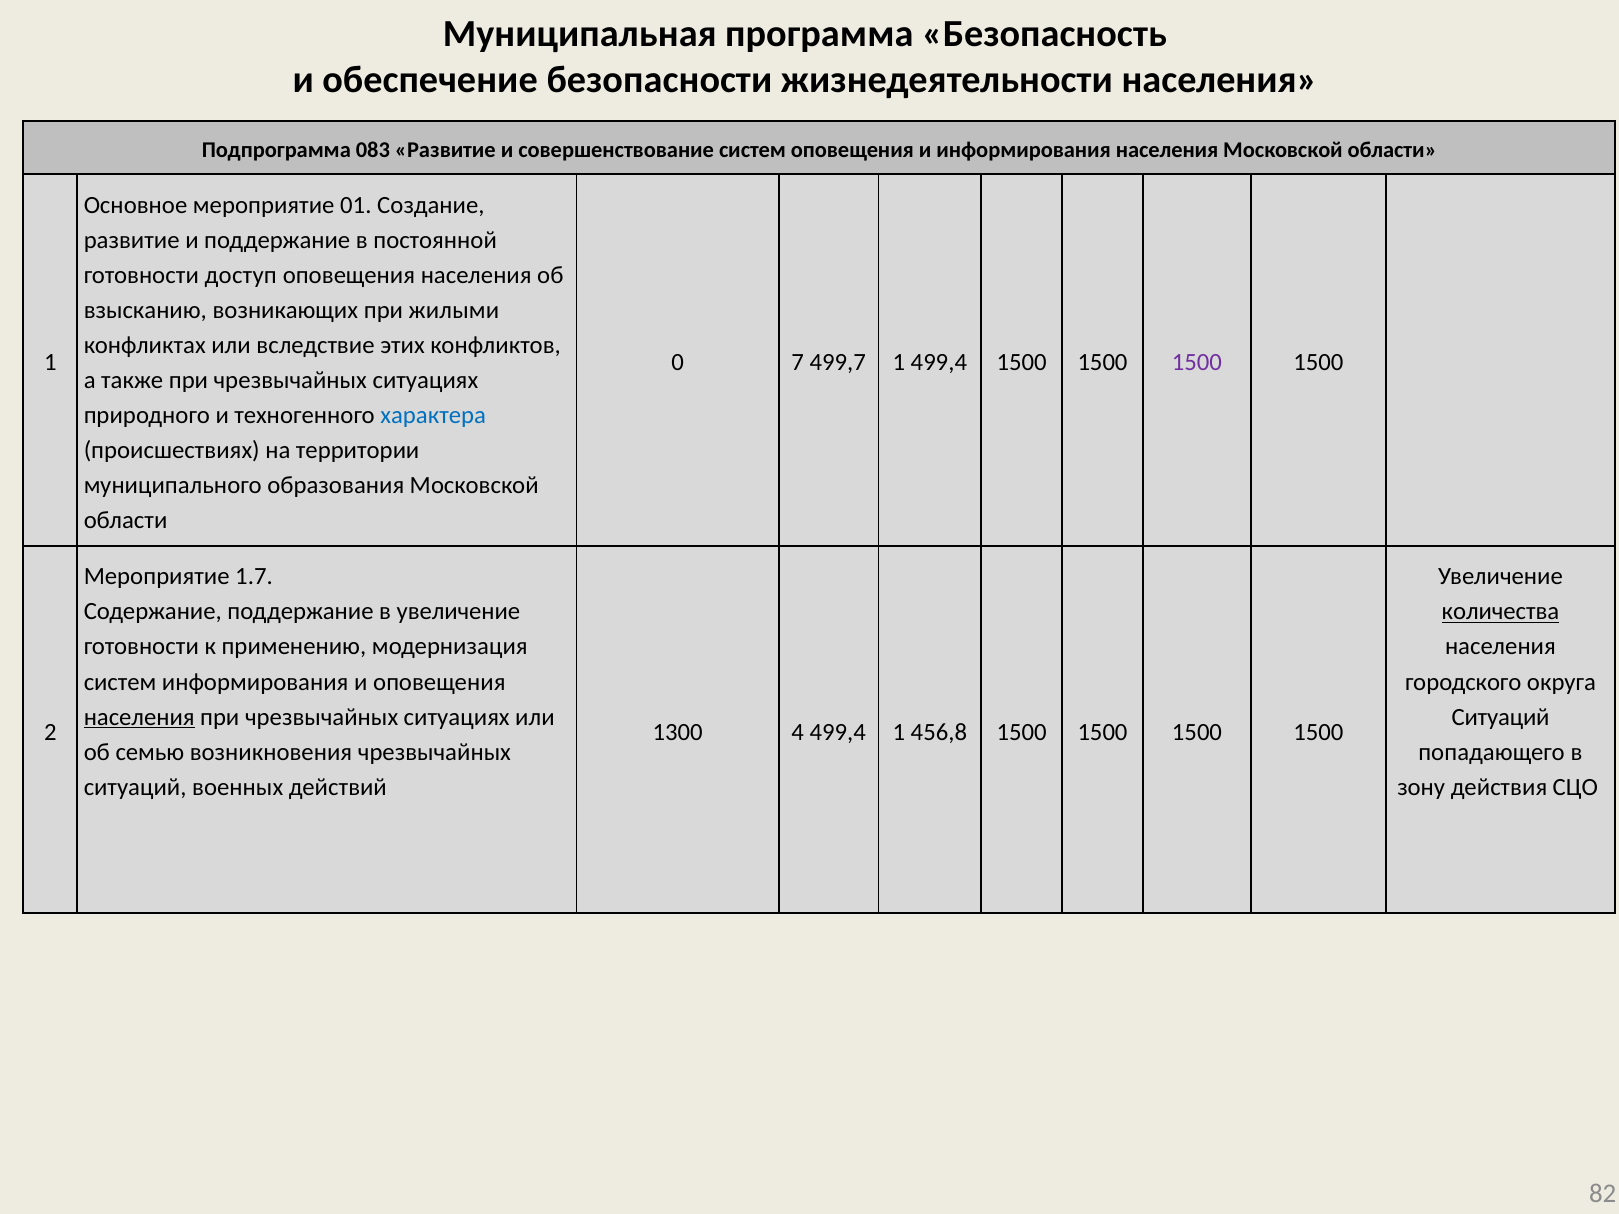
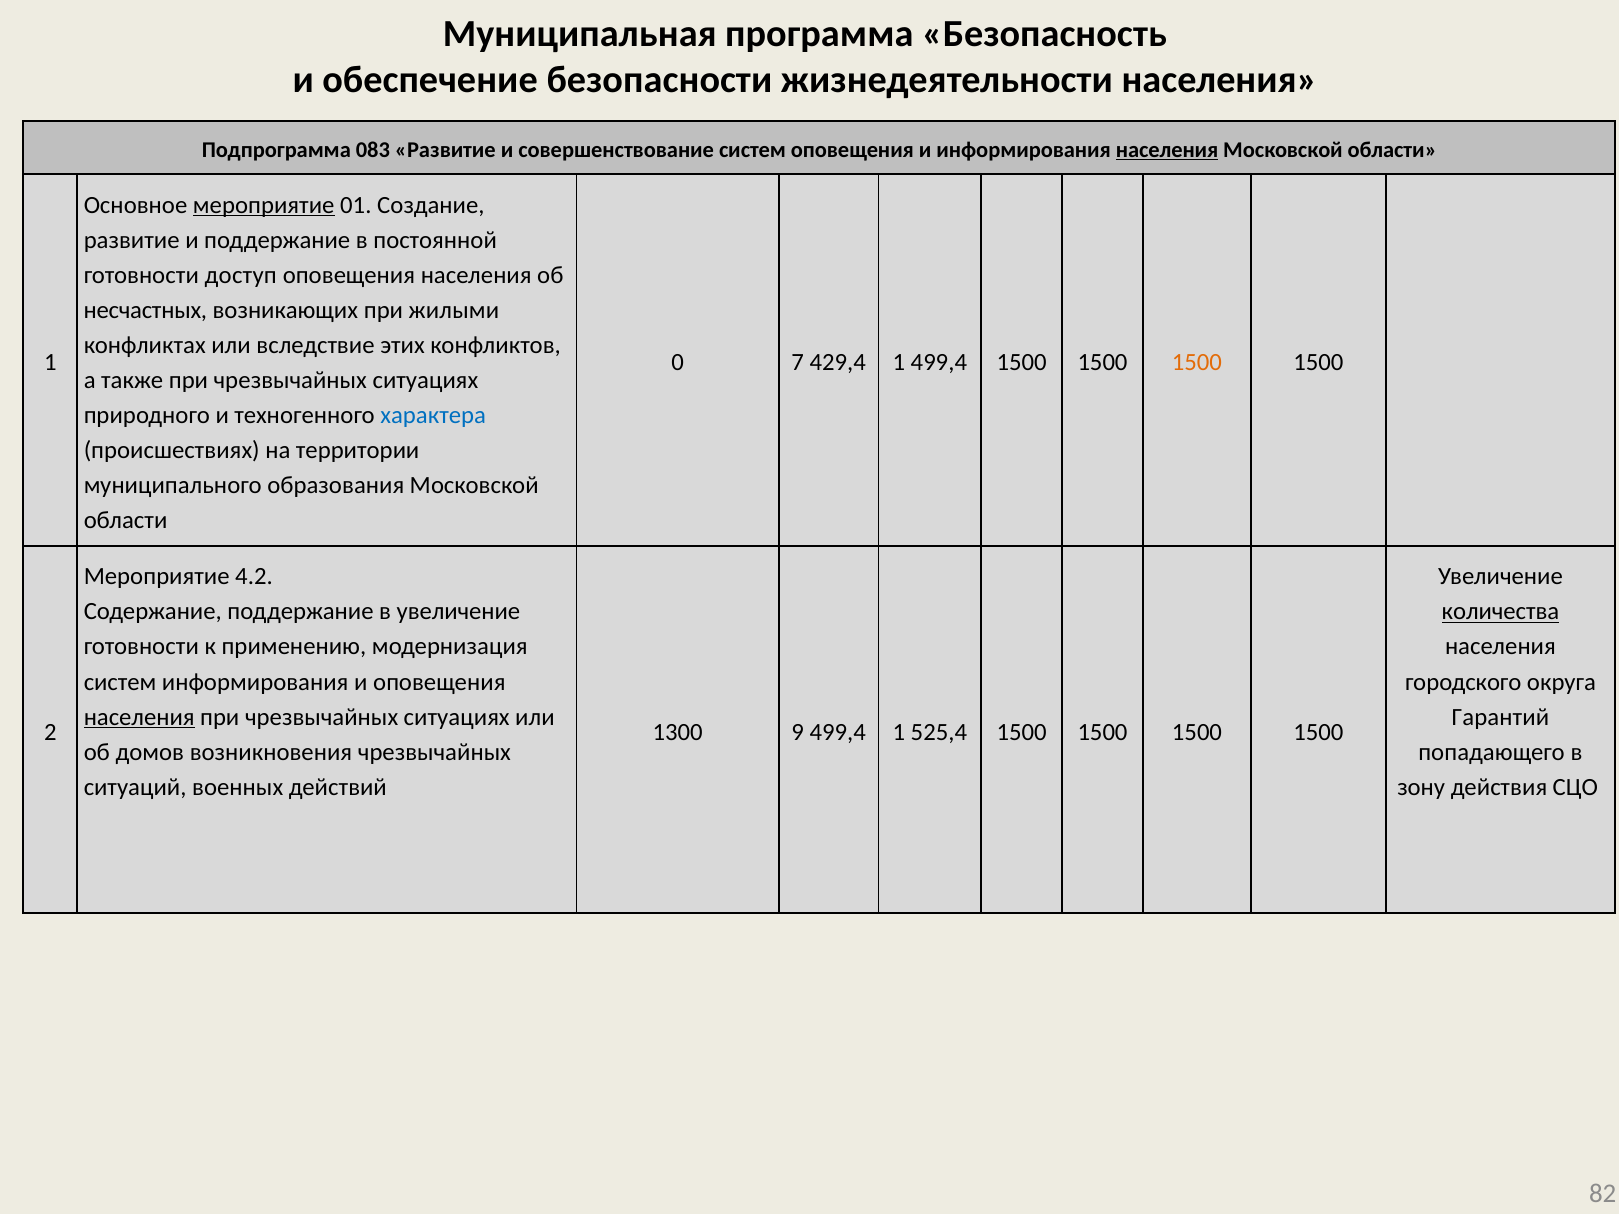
населения underline: none -> present (1167, 150)
мероприятие underline: none -> present (264, 205)
взысканию: взысканию -> несчастных (145, 310)
499,7: 499,7 -> 429,4 (838, 363)
1500 colour: purple -> orange (1197, 363)
1.7: 1.7 -> 4.2 (254, 577)
Ситуаций: Ситуаций -> Гарантий (1500, 717)
4: 4 -> 9 (798, 732)
456,8: 456,8 -> 525,4 (939, 732)
семью: семью -> домов (150, 752)
